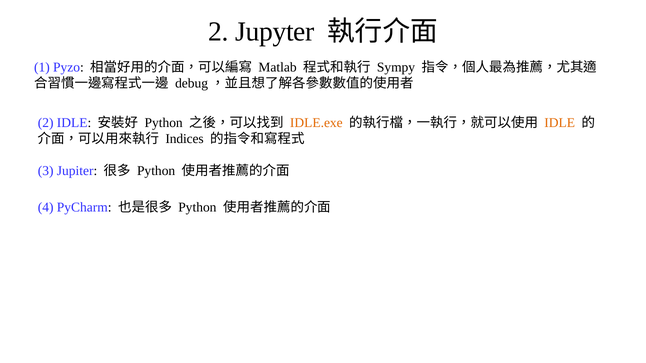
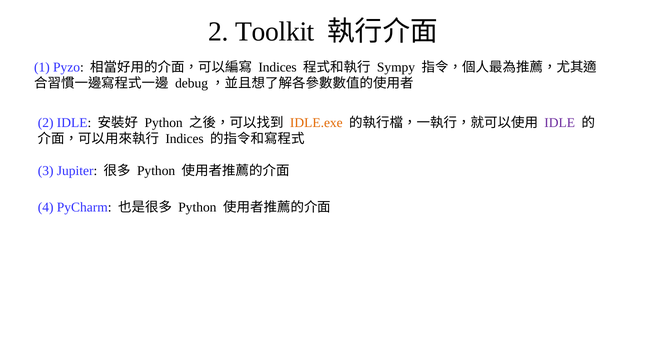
Jupyter: Jupyter -> Toolkit (275, 32)
Matlab: Matlab -> Indices (278, 67)
IDLE colour: orange -> purple (560, 123)
